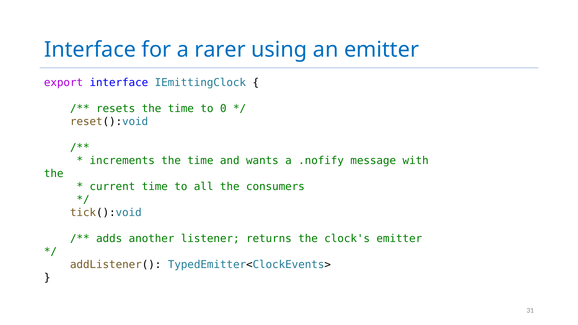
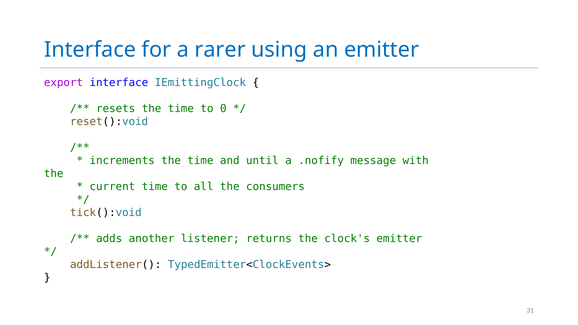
wants: wants -> until (262, 161)
